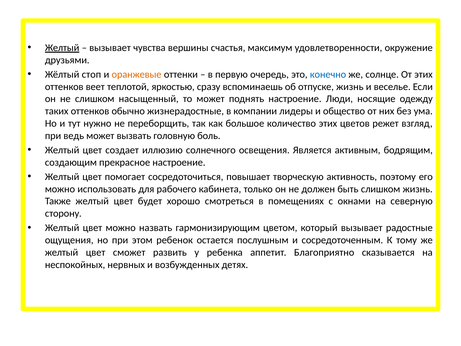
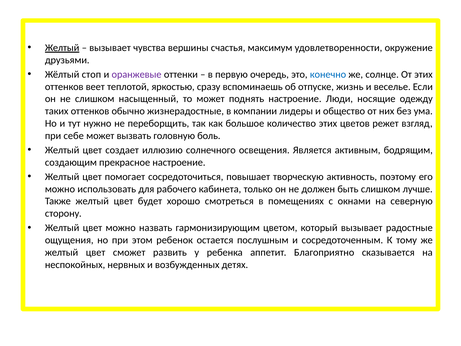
оранжевые colour: orange -> purple (137, 74)
ведь: ведь -> себе (74, 136)
слишком жизнь: жизнь -> лучше (418, 189)
